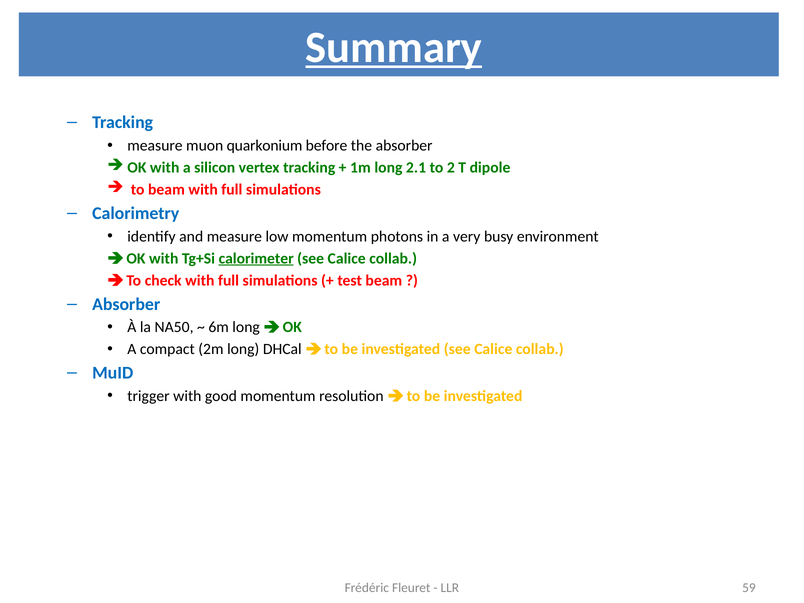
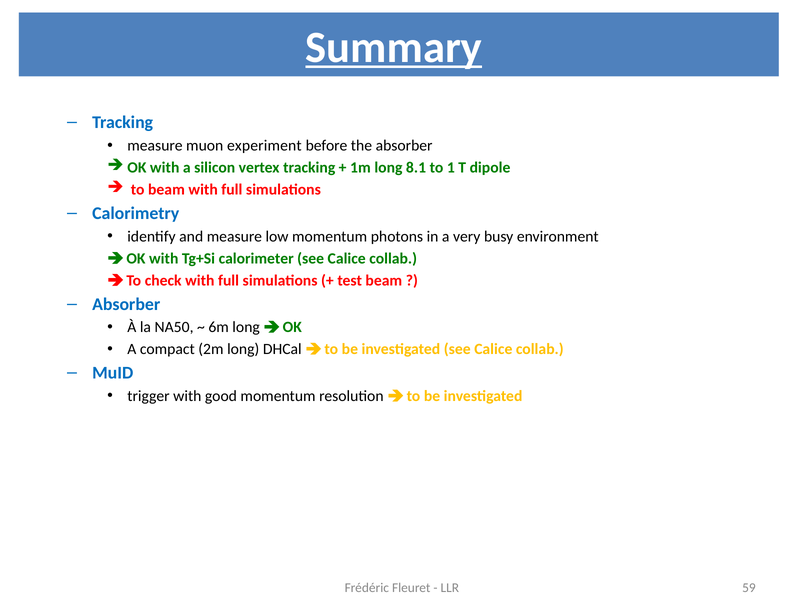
quarkonium: quarkonium -> experiment (264, 146)
2.1: 2.1 -> 8.1 (416, 168)
2: 2 -> 1 (451, 168)
calorimeter underline: present -> none (256, 258)
